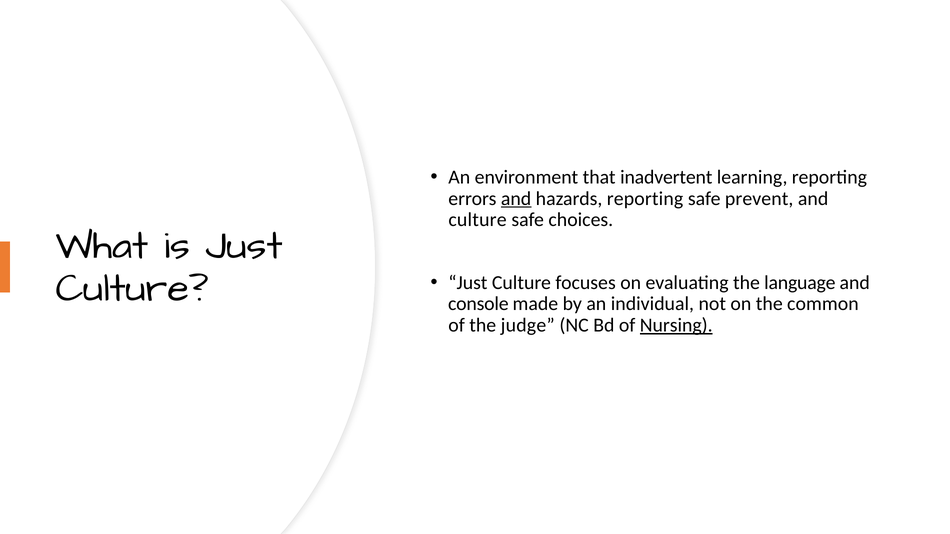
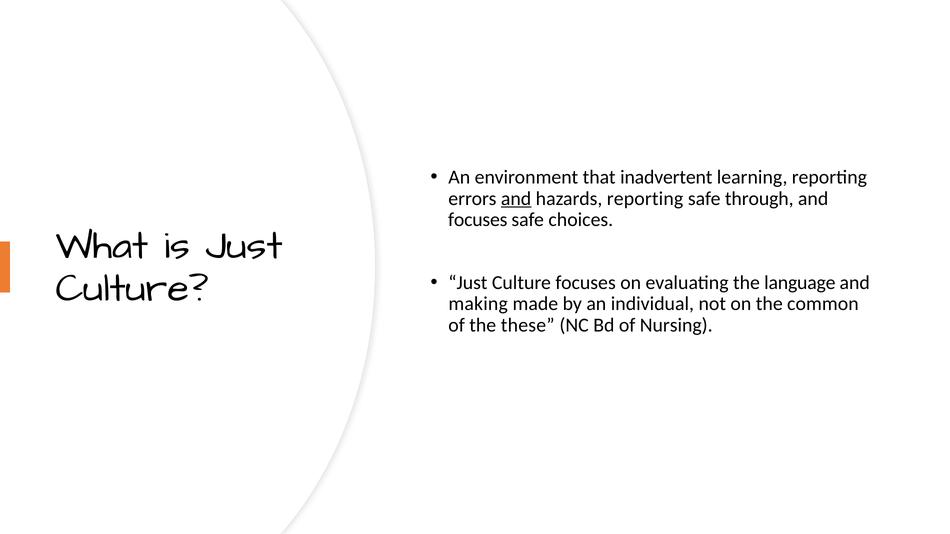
prevent: prevent -> through (759, 199)
culture: culture -> focuses (478, 220)
console: console -> making (478, 304)
judge: judge -> these (528, 326)
Nursing underline: present -> none (676, 326)
